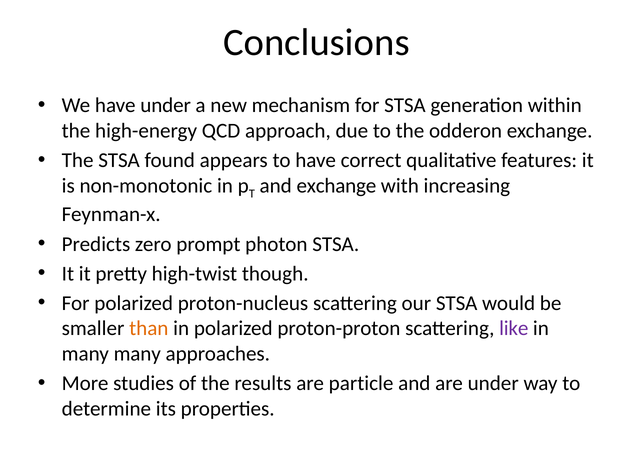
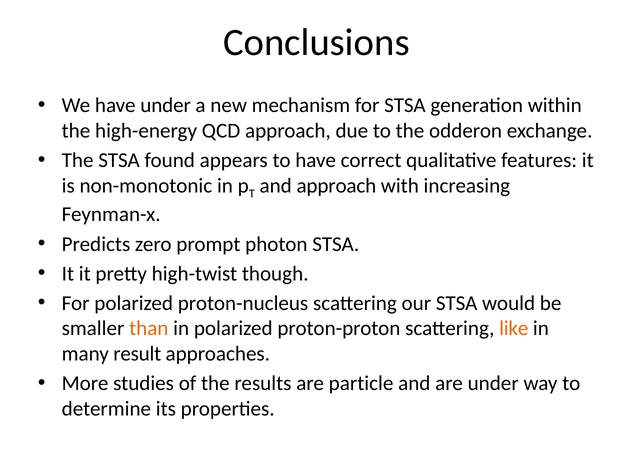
and exchange: exchange -> approach (336, 186)
like colour: purple -> orange (514, 328)
many many: many -> result (137, 354)
